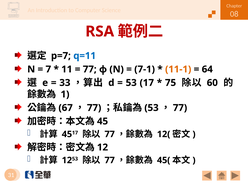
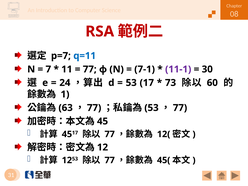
11-1 colour: orange -> purple (178, 69)
64: 64 -> 30 (207, 69)
33: 33 -> 24 (65, 83)
75: 75 -> 73 (171, 83)
67: 67 -> 63 (66, 108)
